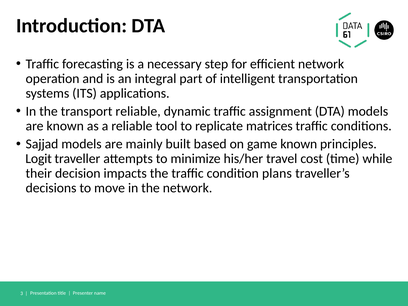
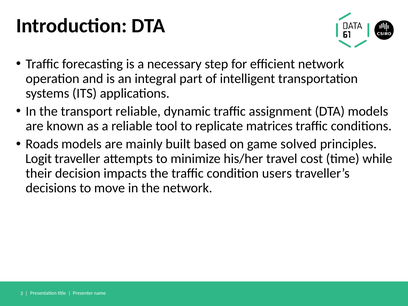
Sajjad: Sajjad -> Roads (42, 144)
game known: known -> solved (299, 144)
plans: plans -> users (277, 173)
